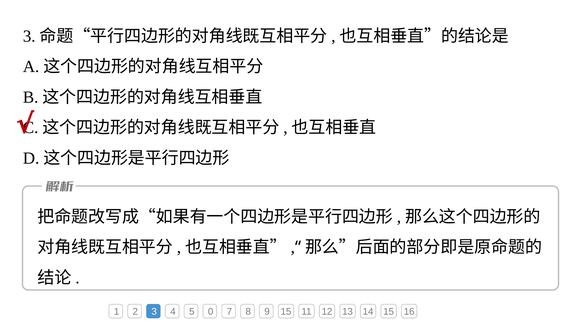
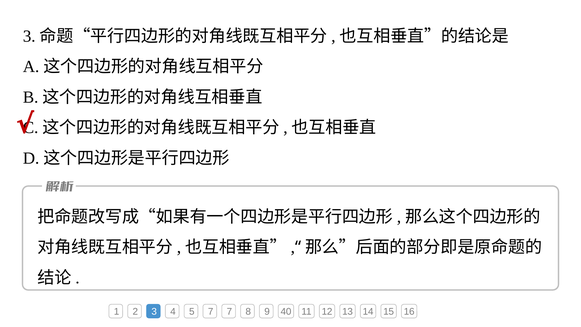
5 0: 0 -> 7 (211, 312)
9 15: 15 -> 40 (286, 312)
